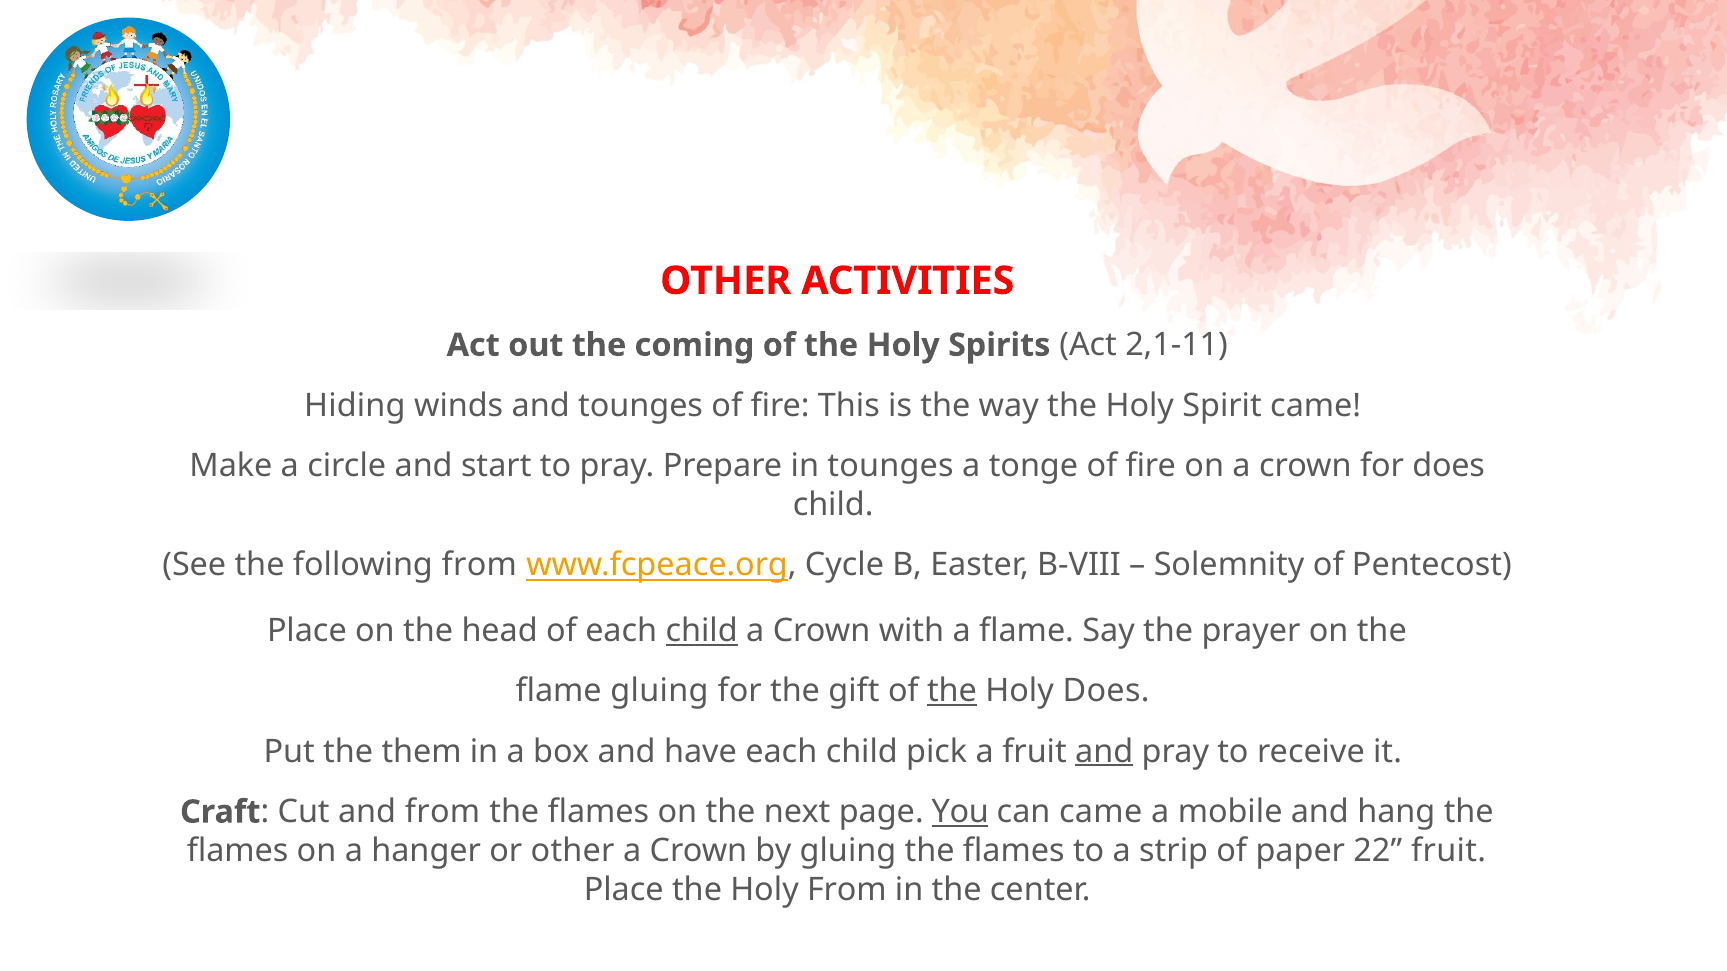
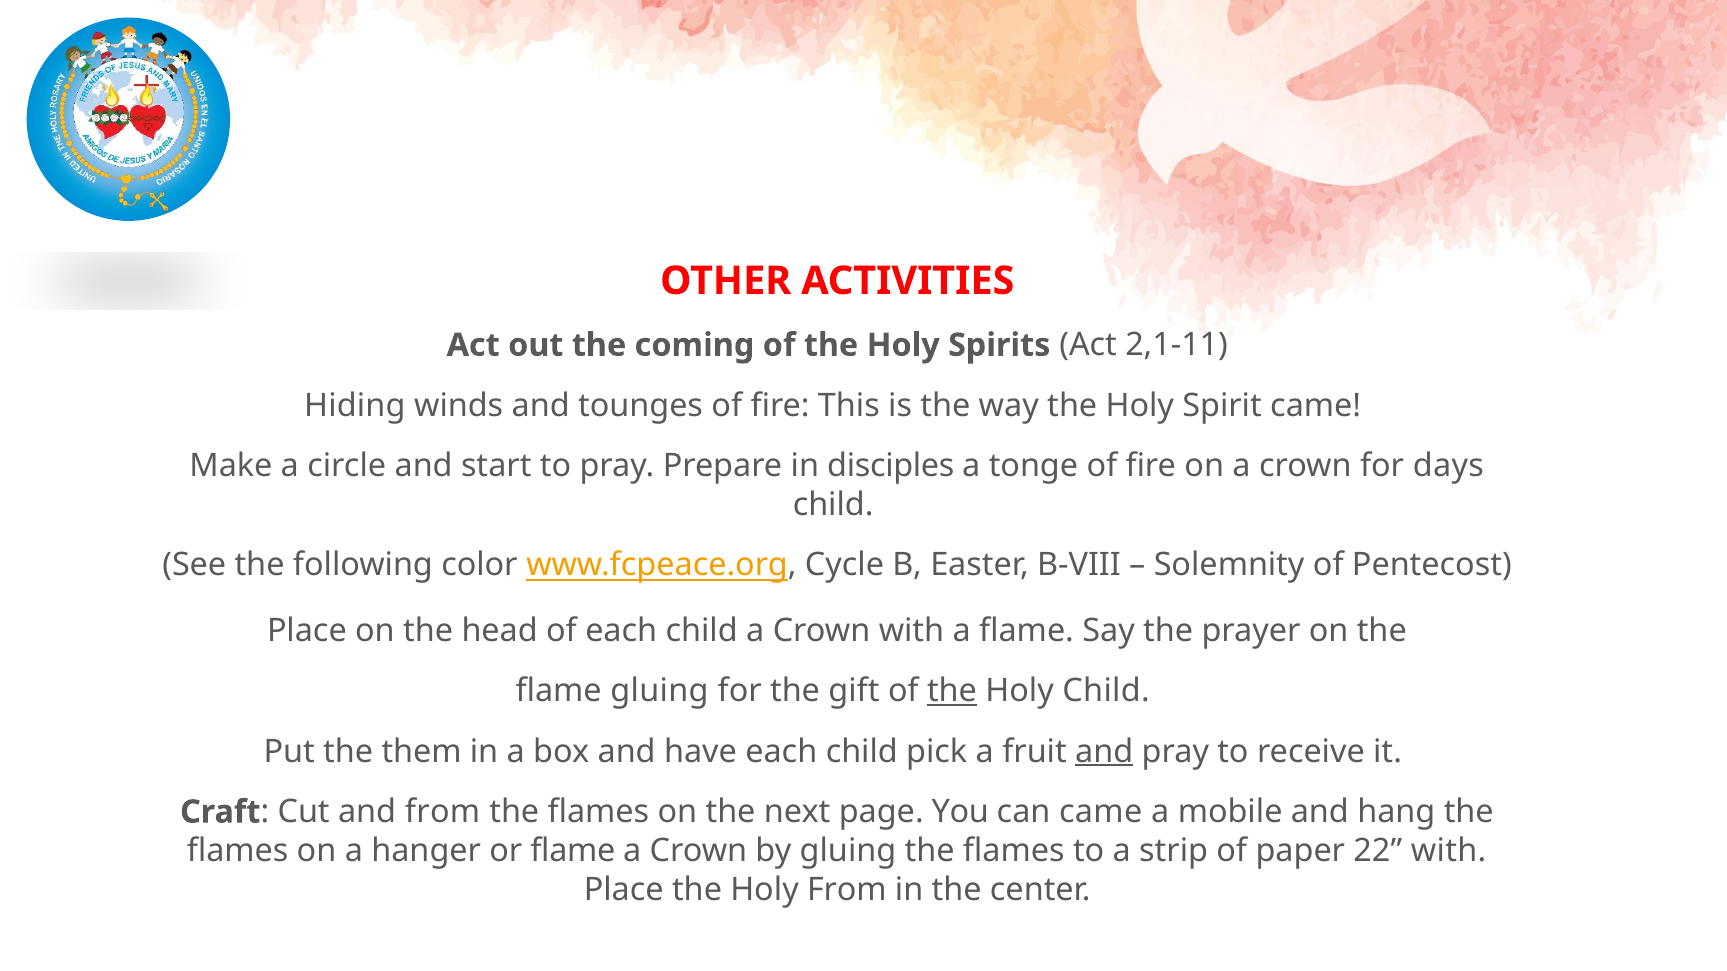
in tounges: tounges -> disciples (891, 466)
for does: does -> days (1448, 466)
following from: from -> color (480, 565)
child underline: present -> none (702, 631)
Holy Does: Does -> Child (1106, 691)
You underline: present -> none (960, 812)
or other: other -> flame (573, 851)
22 fruit: fruit -> with (1449, 851)
